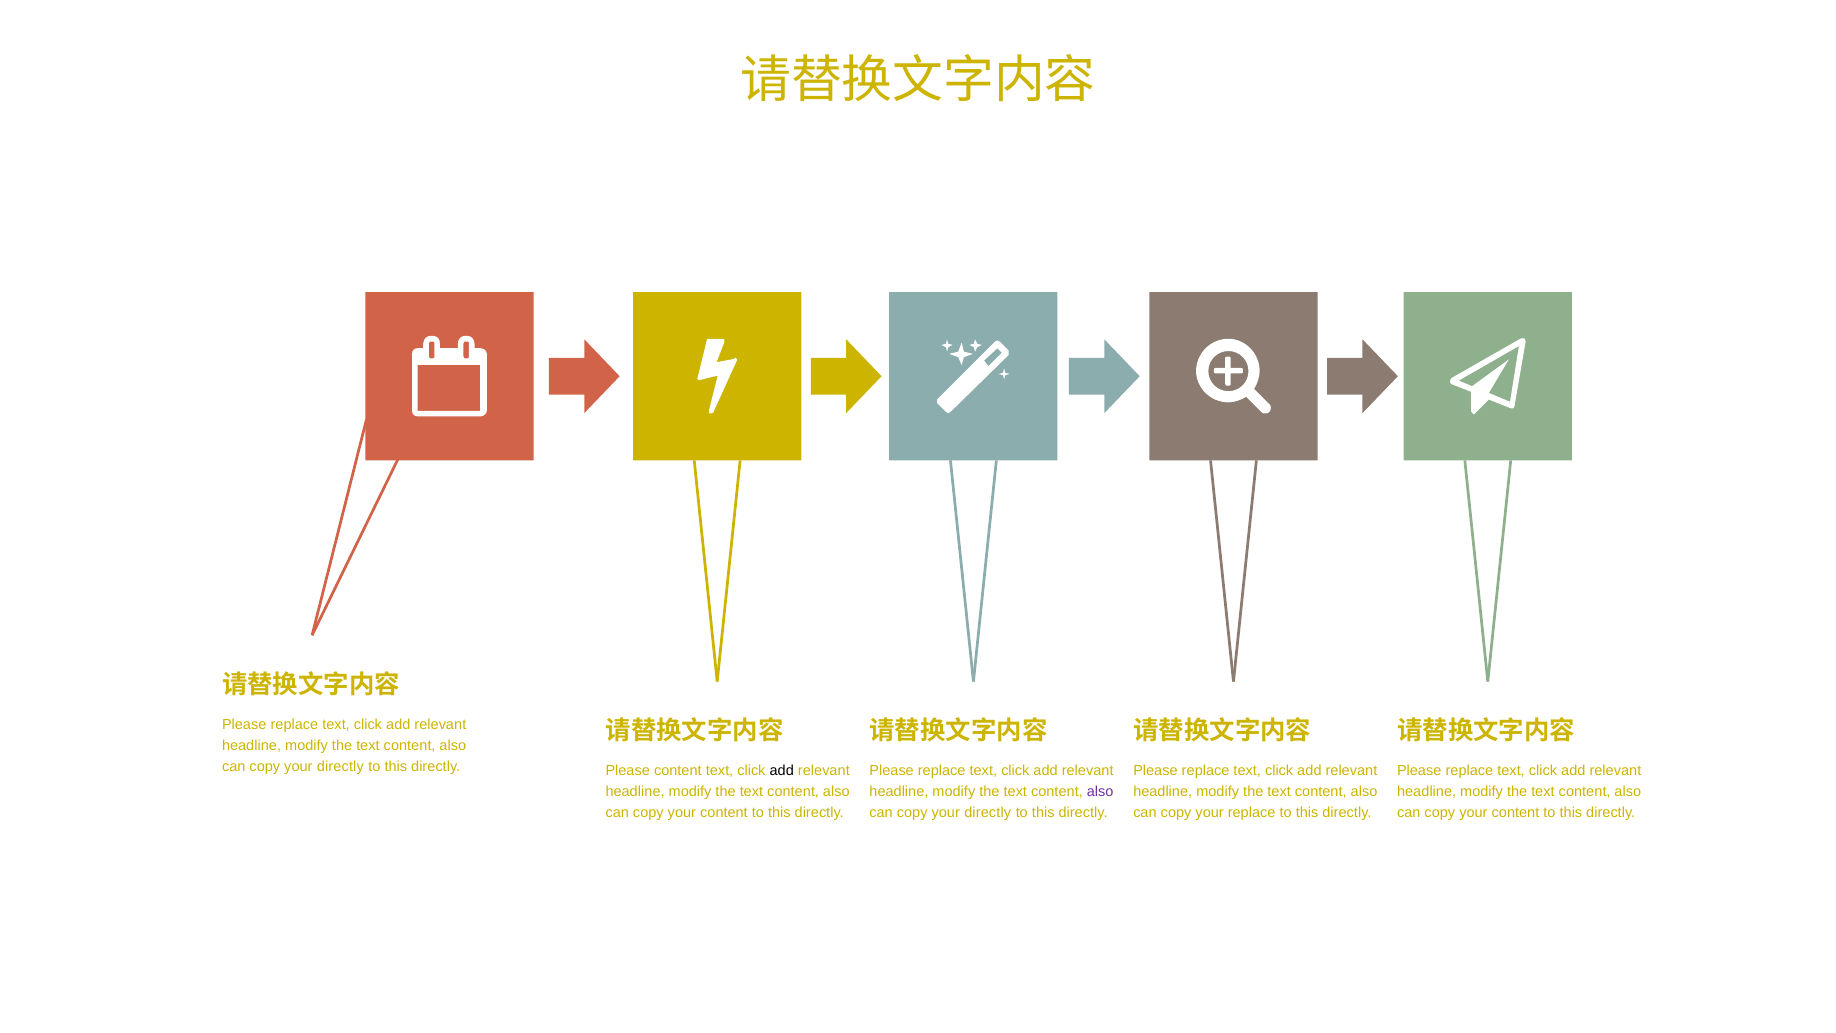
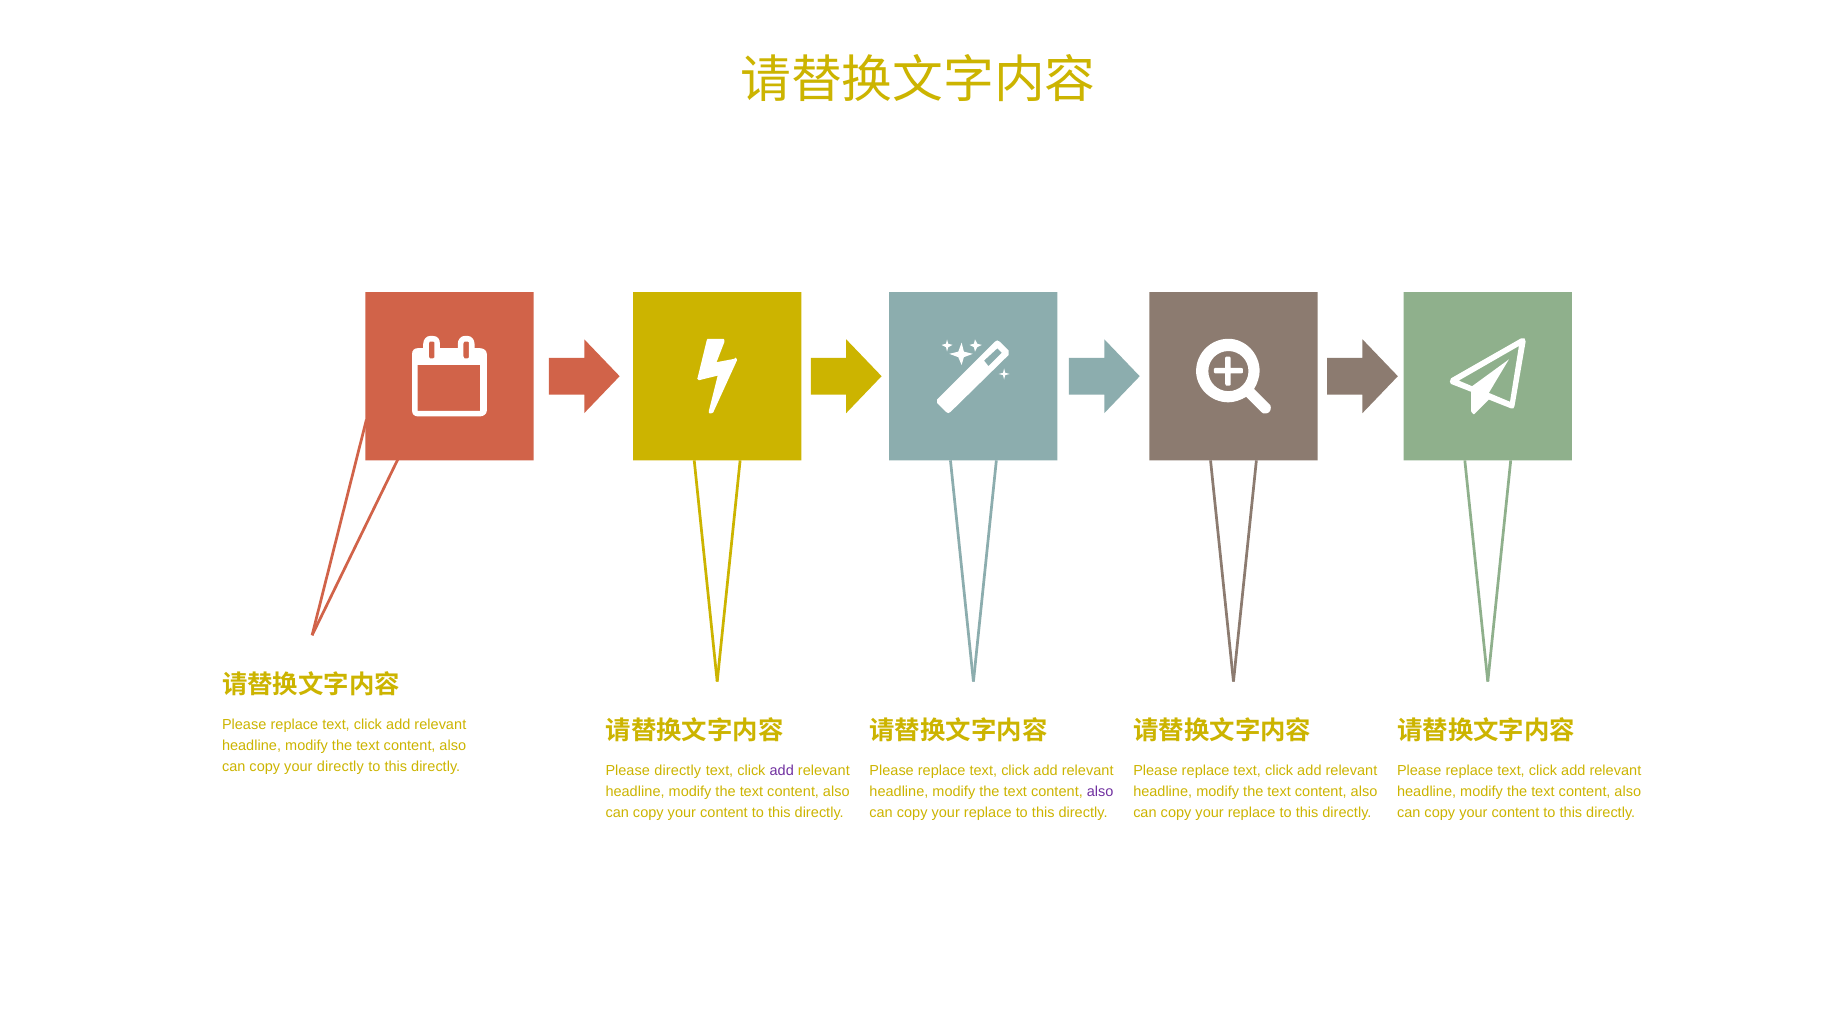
Please content: content -> directly (678, 771)
add colour: black -> purple (782, 771)
directly: directly -> replace (988, 812)
